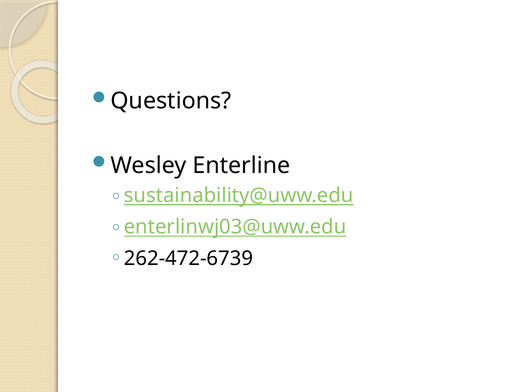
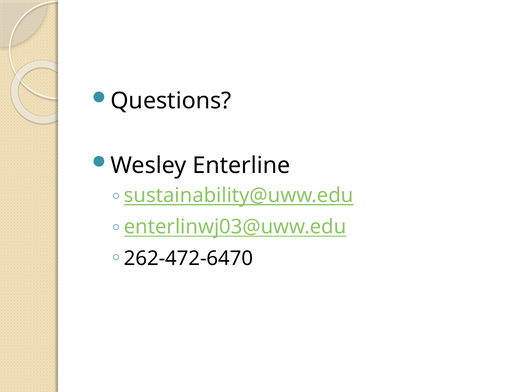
262-472-6739: 262-472-6739 -> 262-472-6470 (188, 259)
